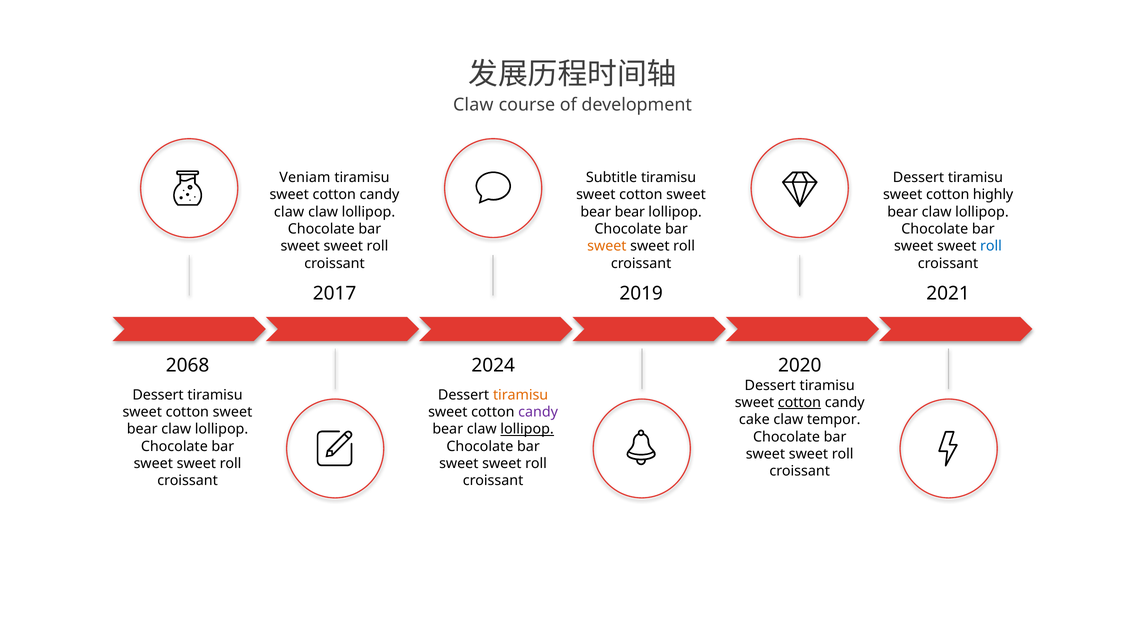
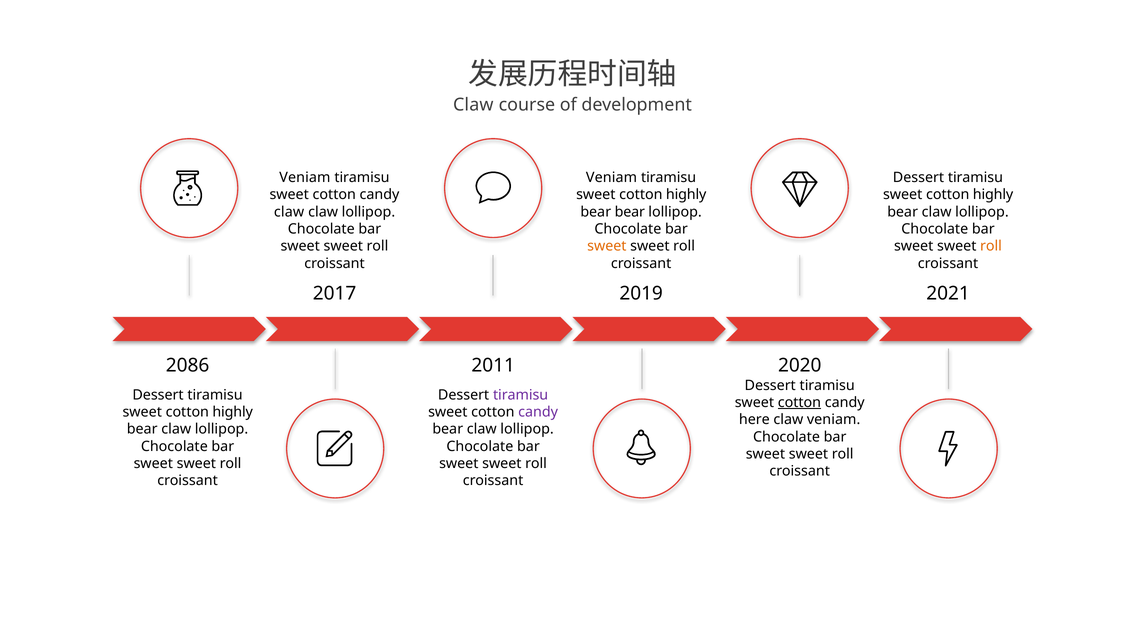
Subtitle: Subtitle -> Veniam (612, 177)
sweet: sweet -> highly (686, 195)
roll colour: blue -> orange (991, 246)
2068: 2068 -> 2086 (188, 366)
2024: 2024 -> 2011 (493, 366)
tiramisu colour: orange -> purple (521, 395)
sweet: sweet -> highly (233, 412)
cake: cake -> here (754, 420)
claw tempor: tempor -> veniam (834, 420)
lollipop underline: present -> none (527, 429)
